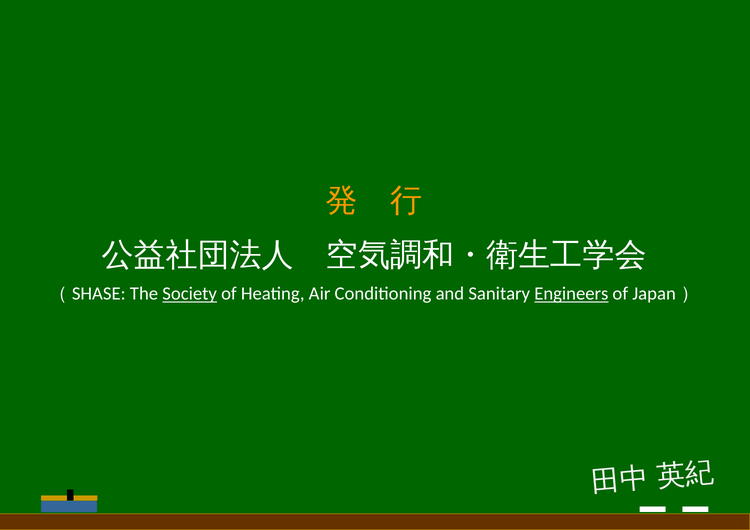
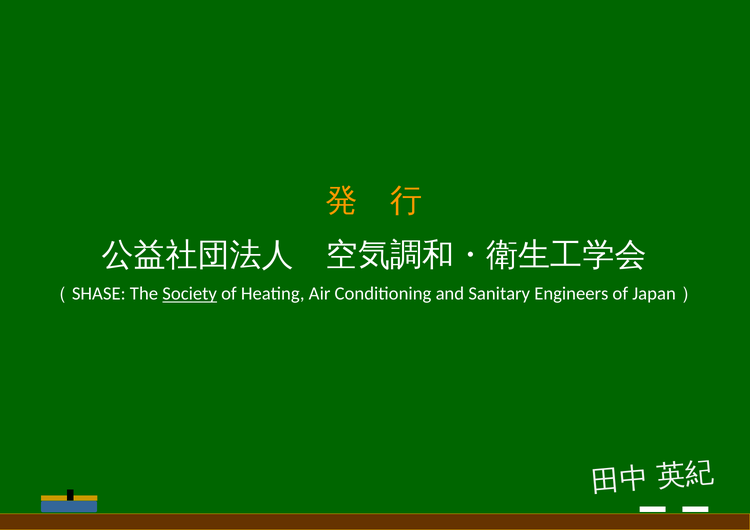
Engineers underline: present -> none (571, 294)
